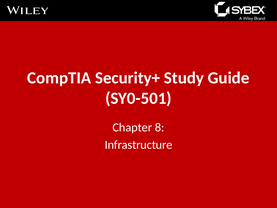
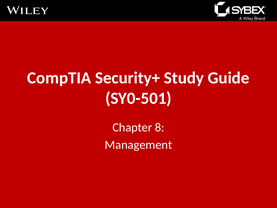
Infrastructure: Infrastructure -> Management (138, 145)
